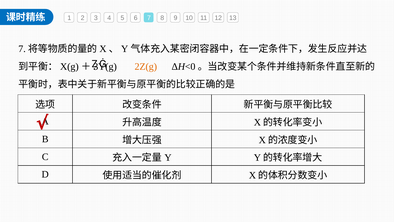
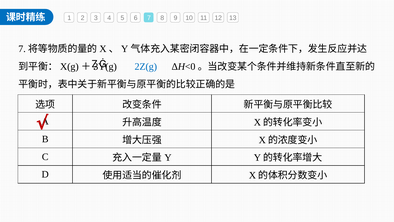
2Z(g colour: orange -> blue (146, 67)
